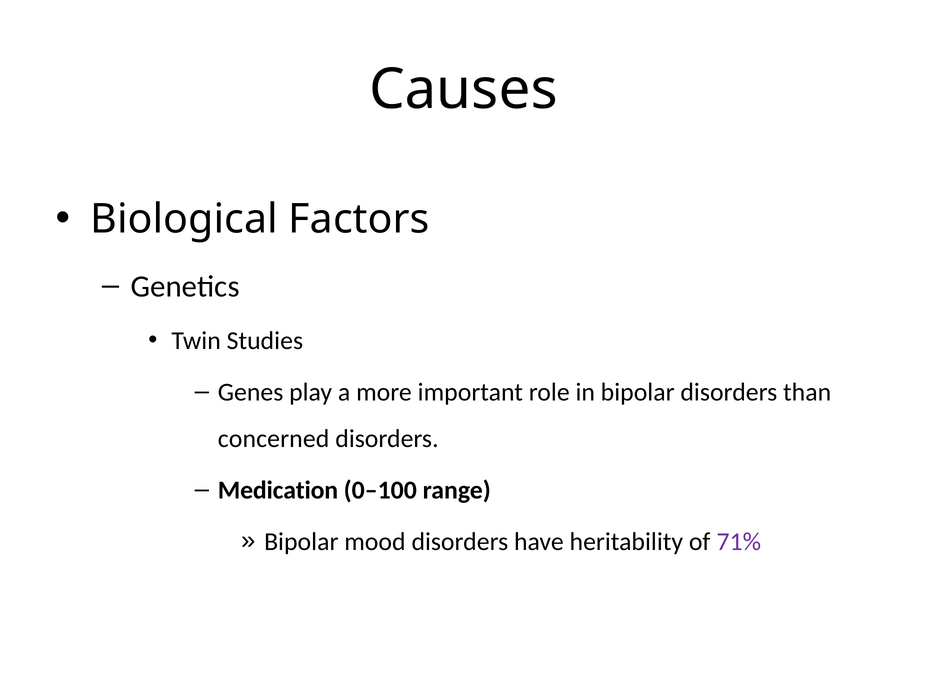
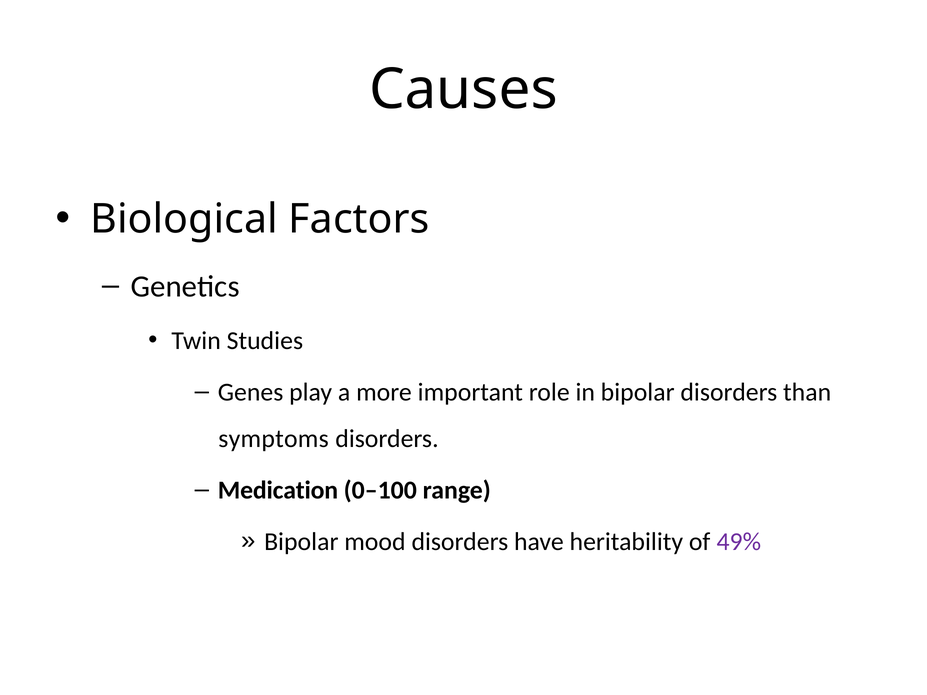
concerned: concerned -> symptoms (274, 439)
71%: 71% -> 49% (739, 542)
